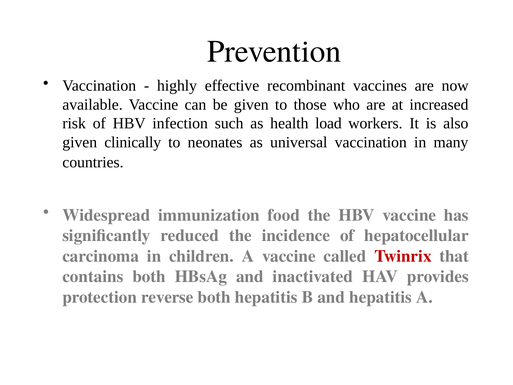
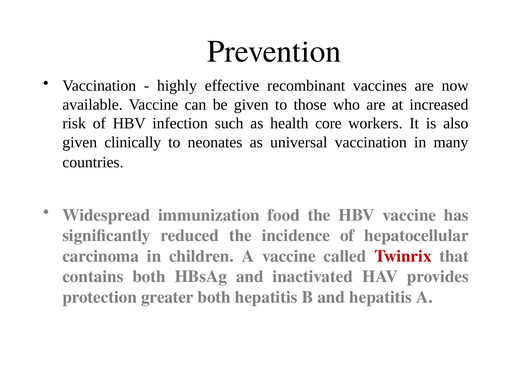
load: load -> core (328, 123)
reverse: reverse -> greater (167, 297)
